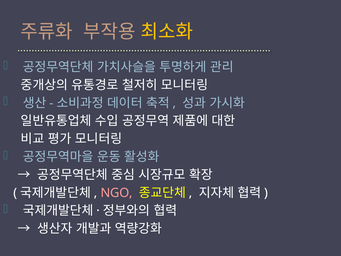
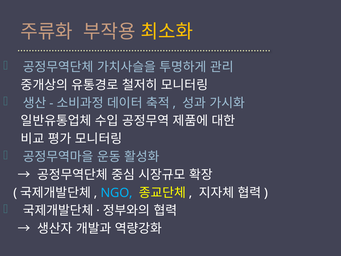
NGO colour: pink -> light blue (117, 193)
